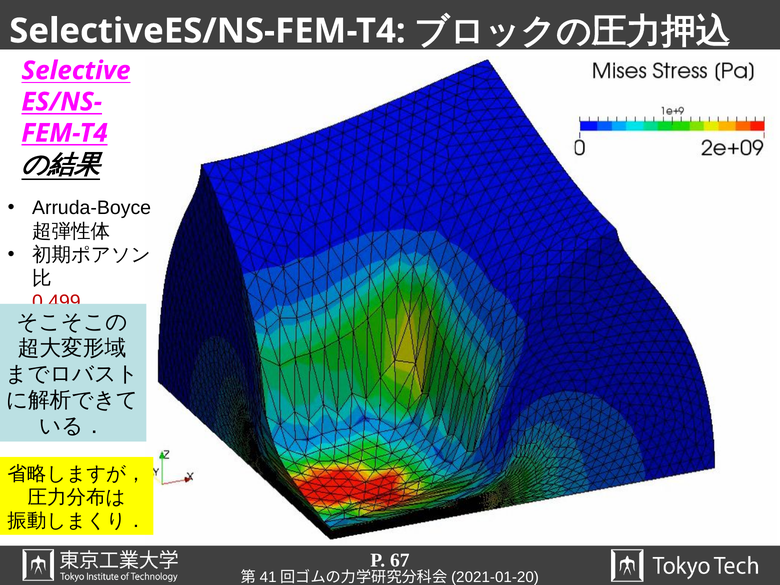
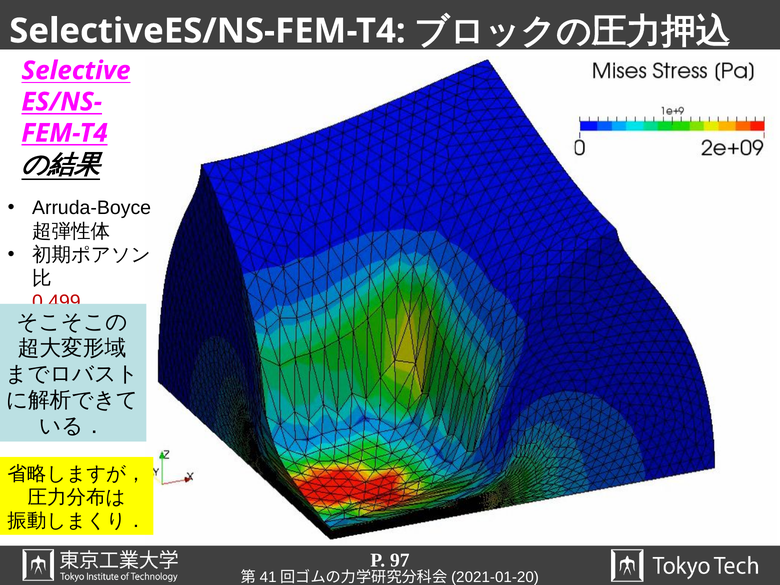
67: 67 -> 97 (400, 560)
